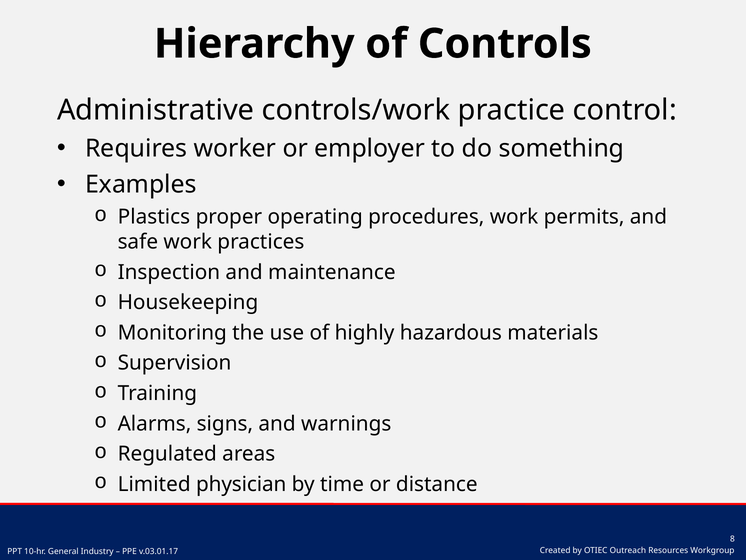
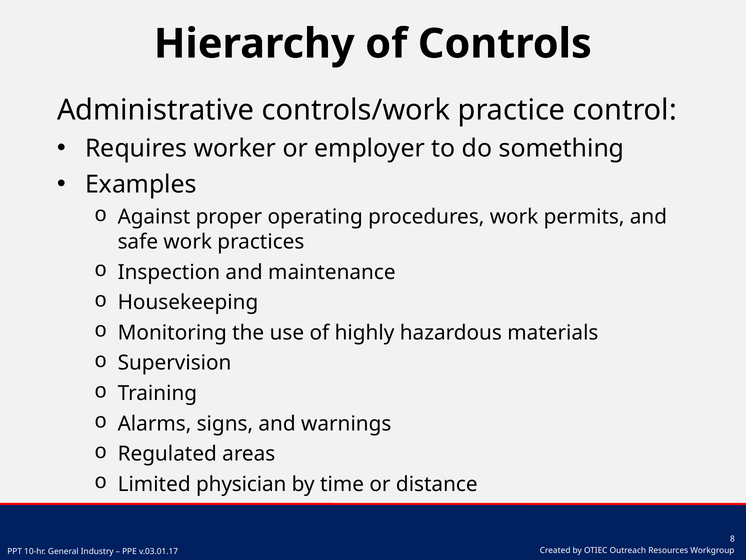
Plastics: Plastics -> Against (154, 217)
